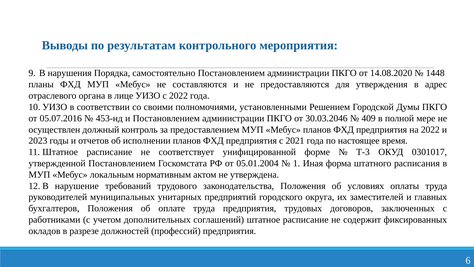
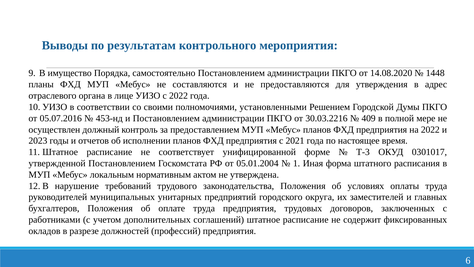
нарушения: нарушения -> имущество (70, 73)
30.03.2046: 30.03.2046 -> 30.03.2216 (327, 118)
